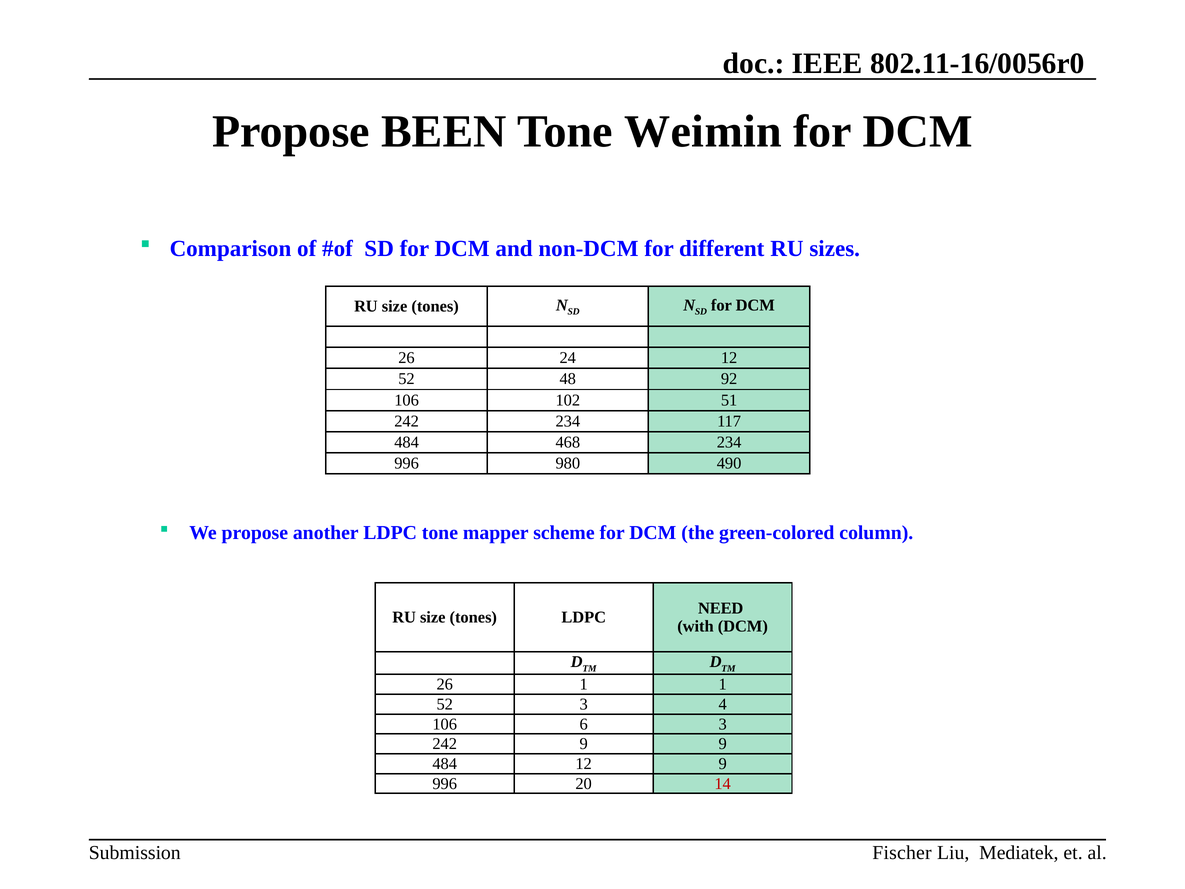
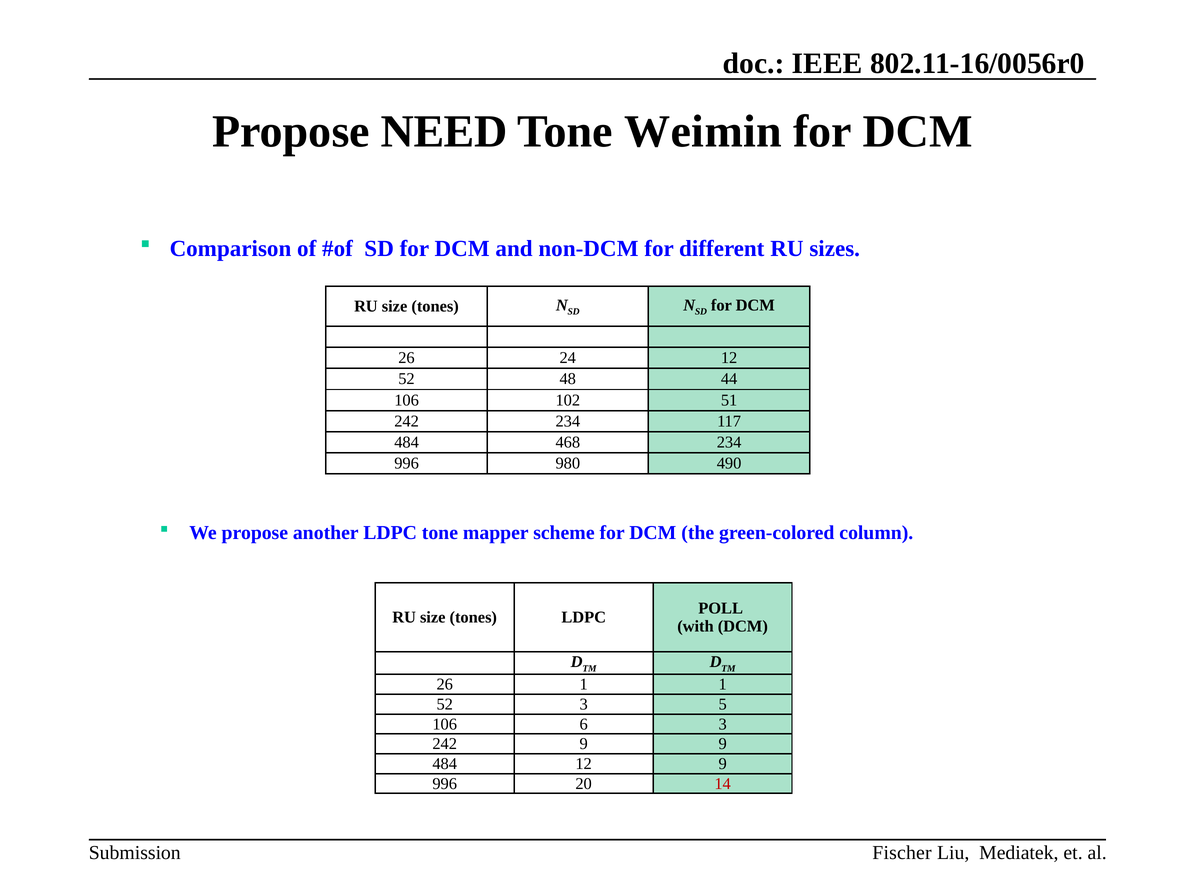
BEEN: BEEN -> NEED (444, 132)
92: 92 -> 44 (729, 379)
NEED: NEED -> POLL (721, 608)
4: 4 -> 5 (723, 704)
